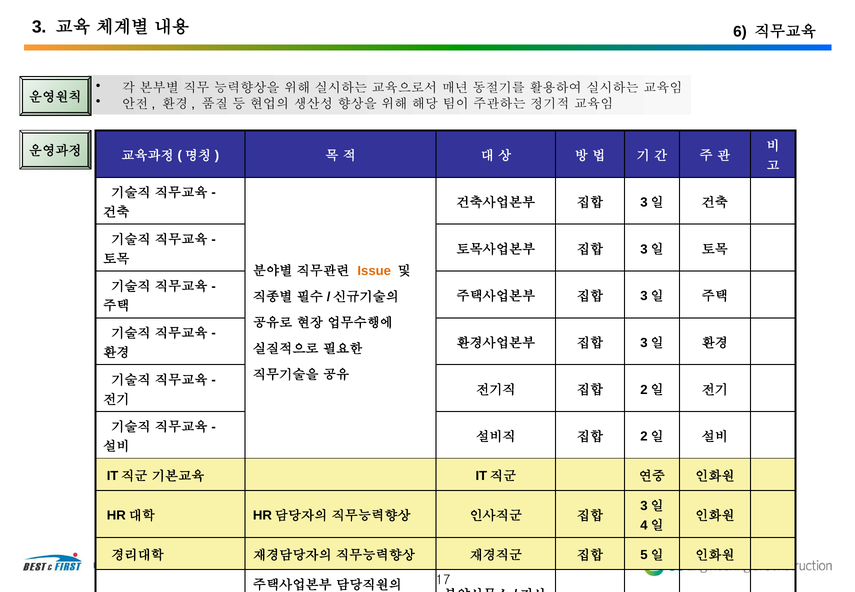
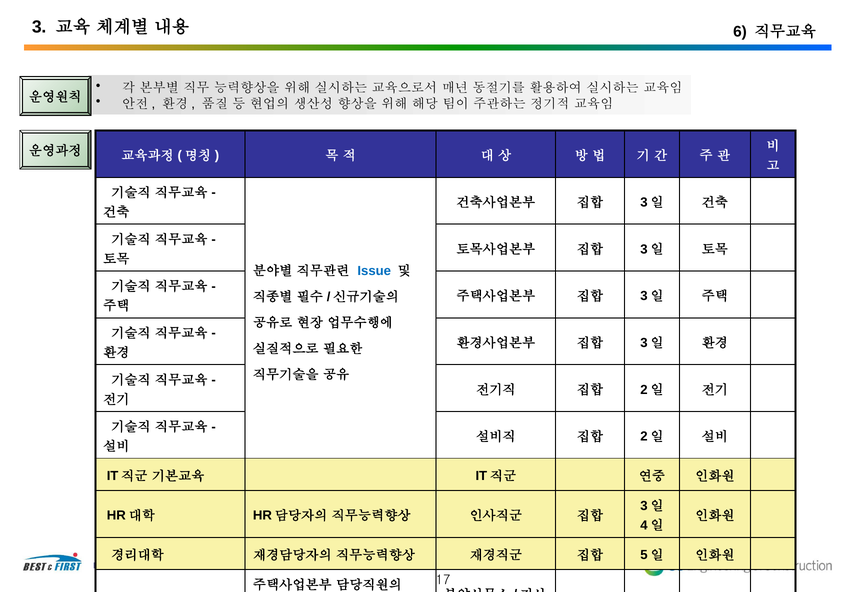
Issue colour: orange -> blue (374, 271)
